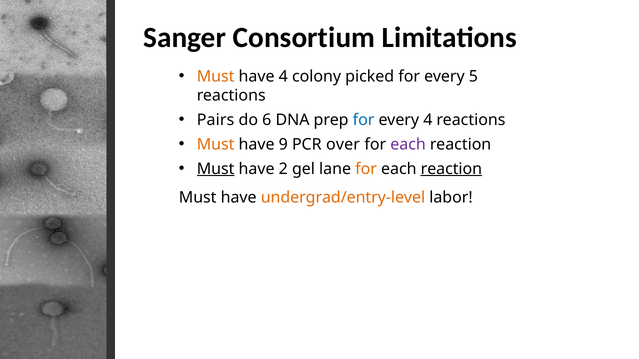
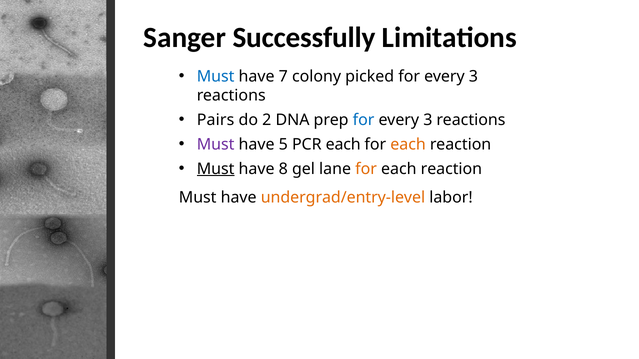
Consortium: Consortium -> Successfully (304, 38)
Must colour: orange -> blue (216, 76)
have 4: 4 -> 7 (283, 76)
picked for every 5: 5 -> 3 (473, 76)
6: 6 -> 2 (267, 120)
4: 4 -> 3 (428, 120)
Must colour: orange -> purple (216, 145)
9: 9 -> 5 (283, 145)
PCR over: over -> each (343, 145)
each colour: purple -> orange (408, 145)
2: 2 -> 8 (283, 169)
reaction underline: present -> none (451, 169)
